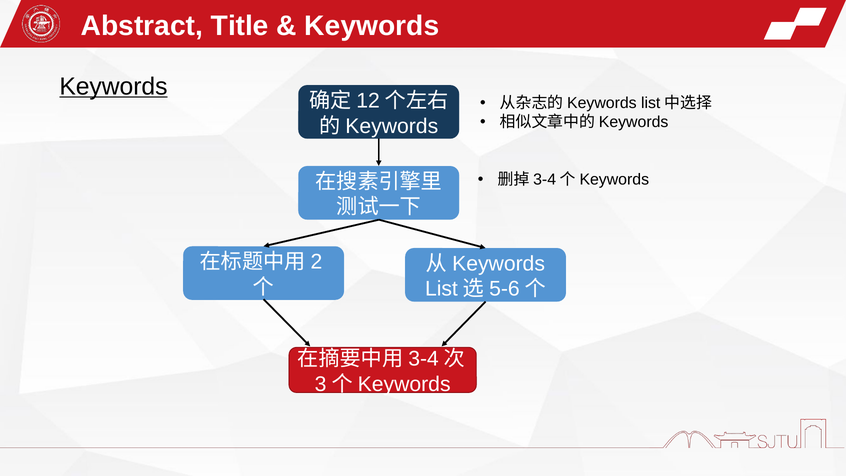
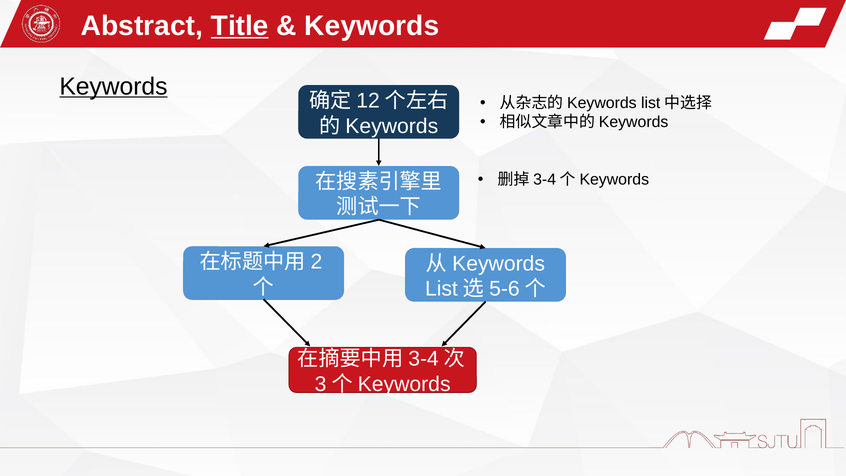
Title underline: none -> present (240, 26)
